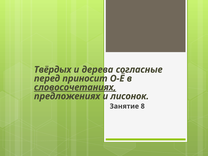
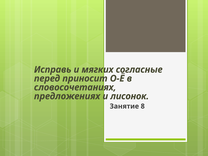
Твёрдых: Твёрдых -> Исправь (53, 70)
дерева: дерева -> мягких (98, 70)
словосочетаниях underline: present -> none (75, 87)
